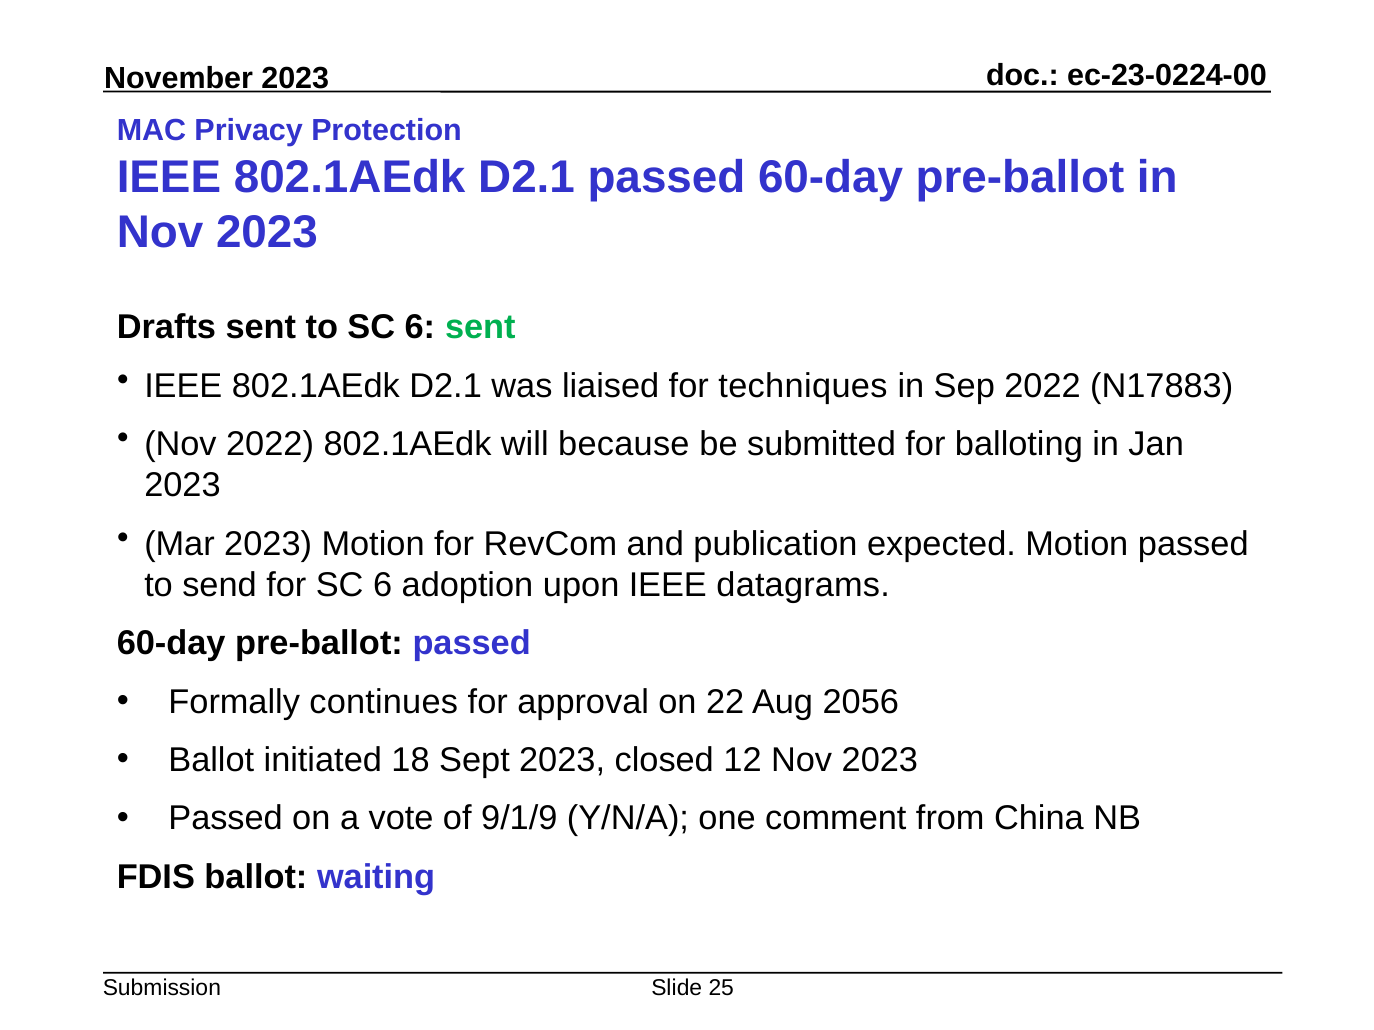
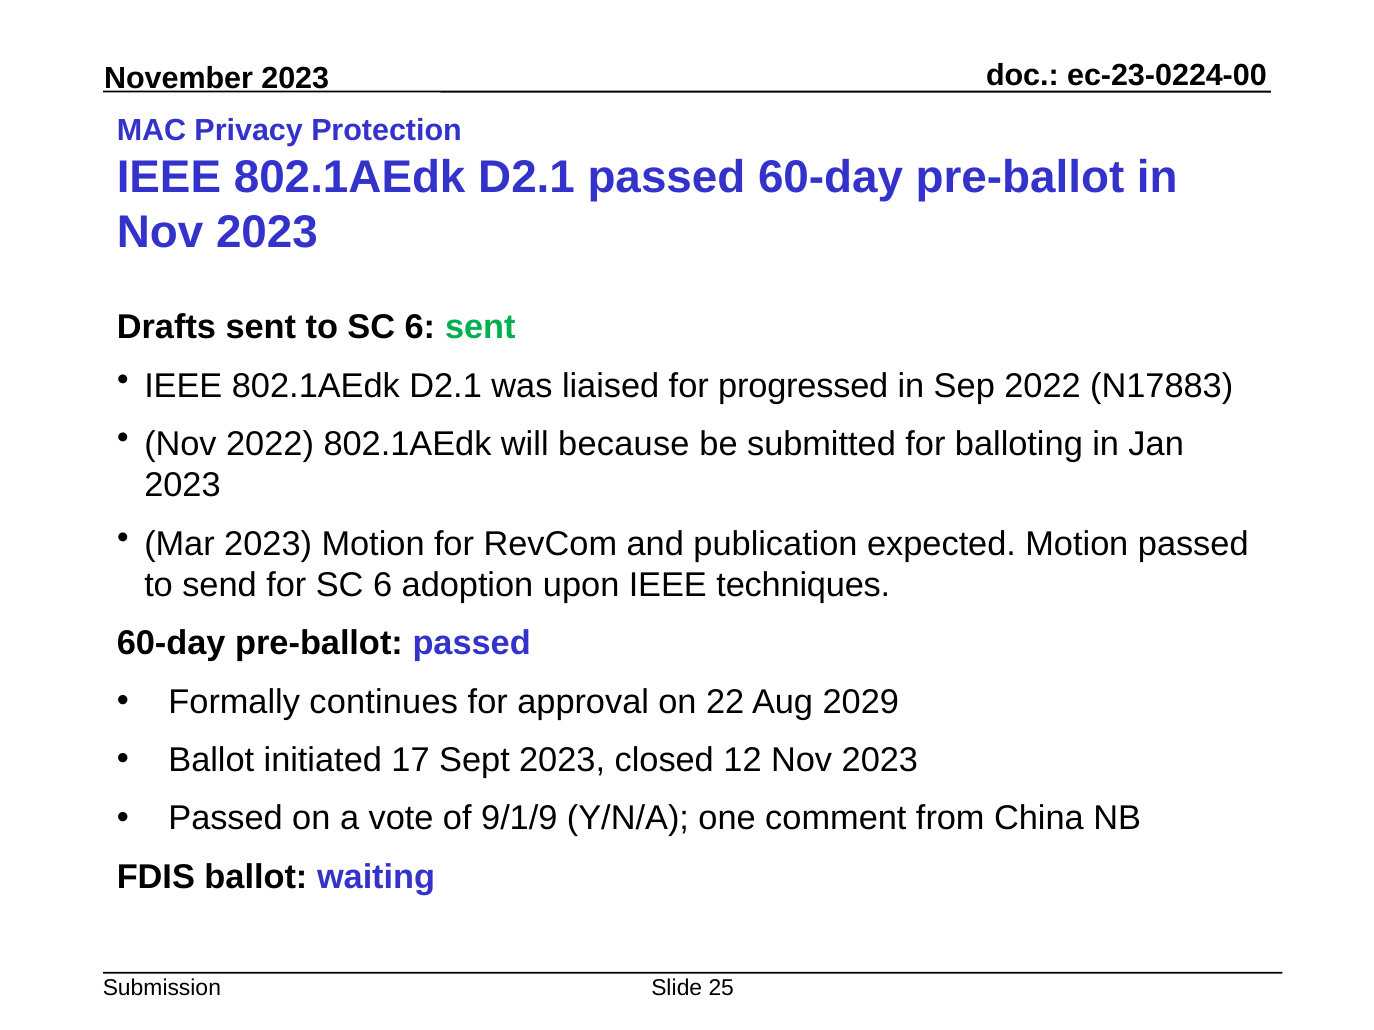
techniques: techniques -> progressed (803, 386)
datagrams: datagrams -> techniques (803, 585)
2056: 2056 -> 2029 (861, 702)
18: 18 -> 17 (411, 761)
